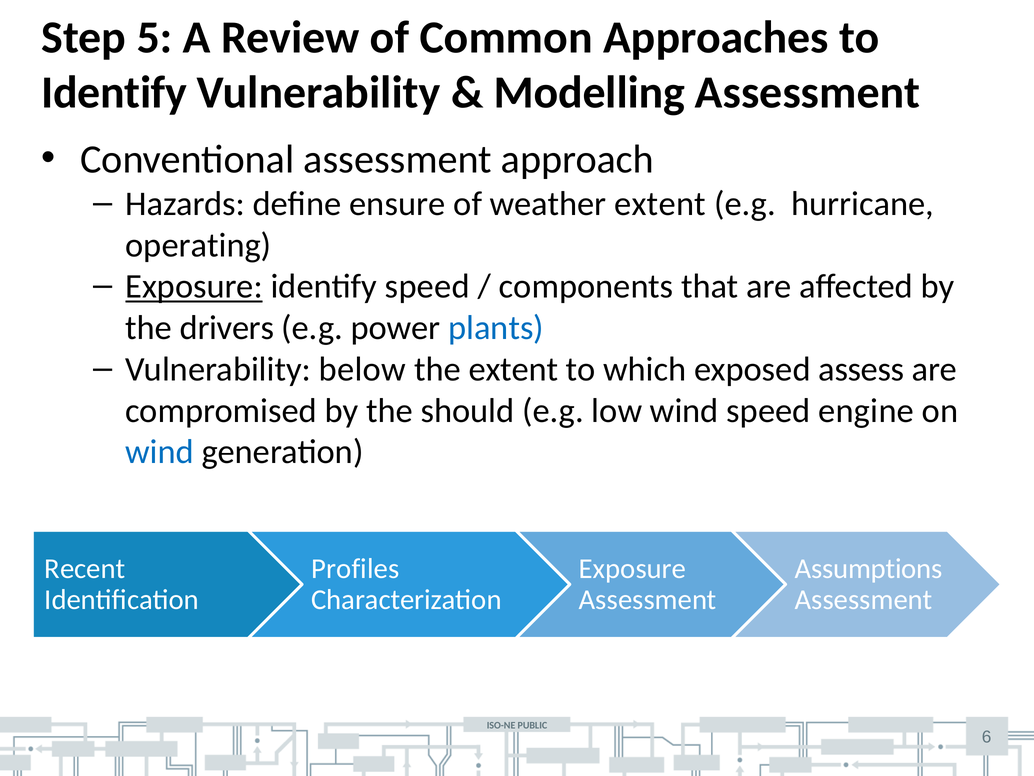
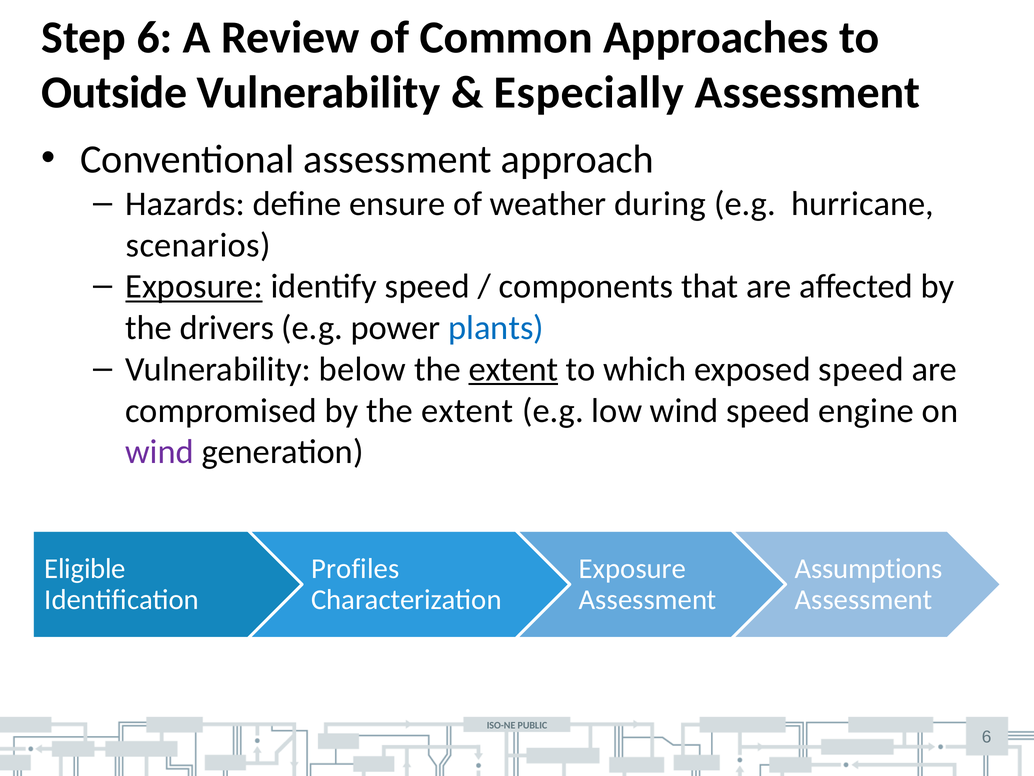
Step 5: 5 -> 6 (155, 38)
Identify: Identify -> Outside (114, 93)
Modelling: Modelling -> Especially (589, 93)
weather extent: extent -> during (660, 204)
operating: operating -> scenarios (198, 245)
extent underline: none -> present (513, 369)
exposed assess: assess -> speed (861, 369)
by the should: should -> extent (467, 410)
wind colour: blue -> purple (160, 452)
Recent: Recent -> Eligible (85, 568)
